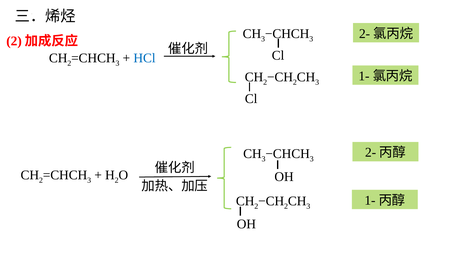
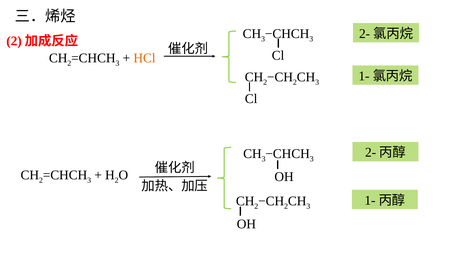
HCl colour: blue -> orange (145, 58)
